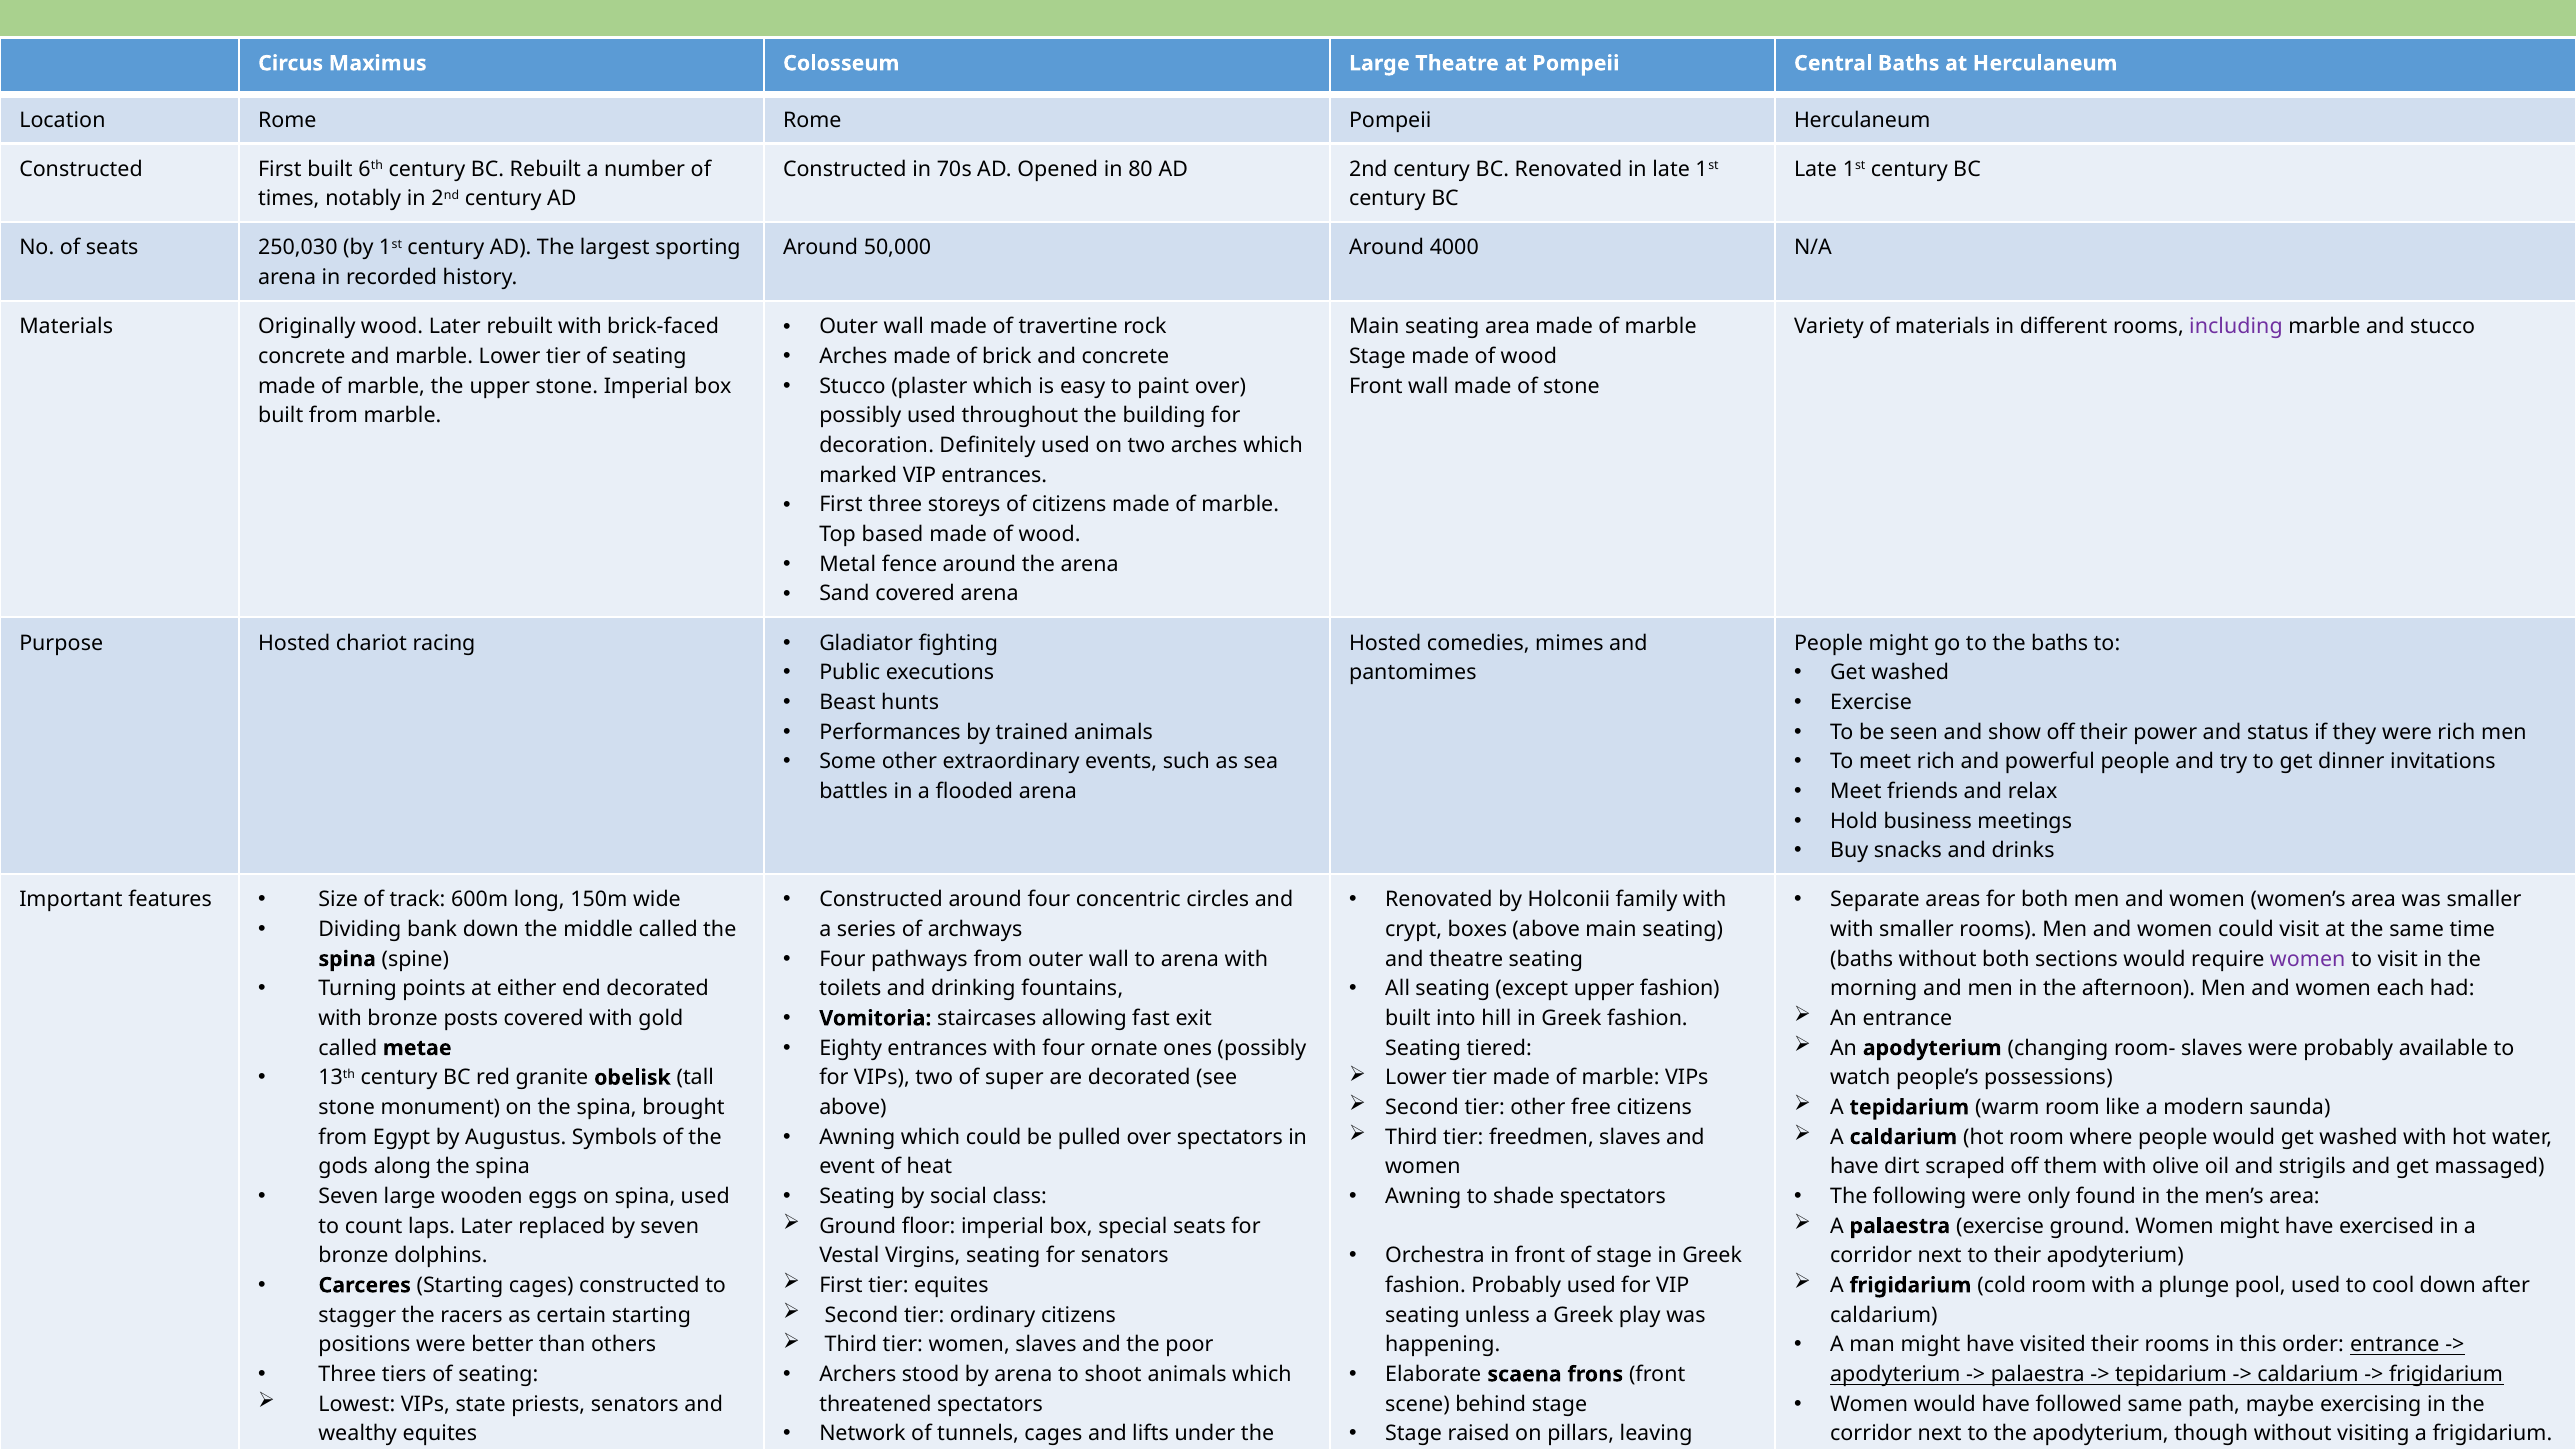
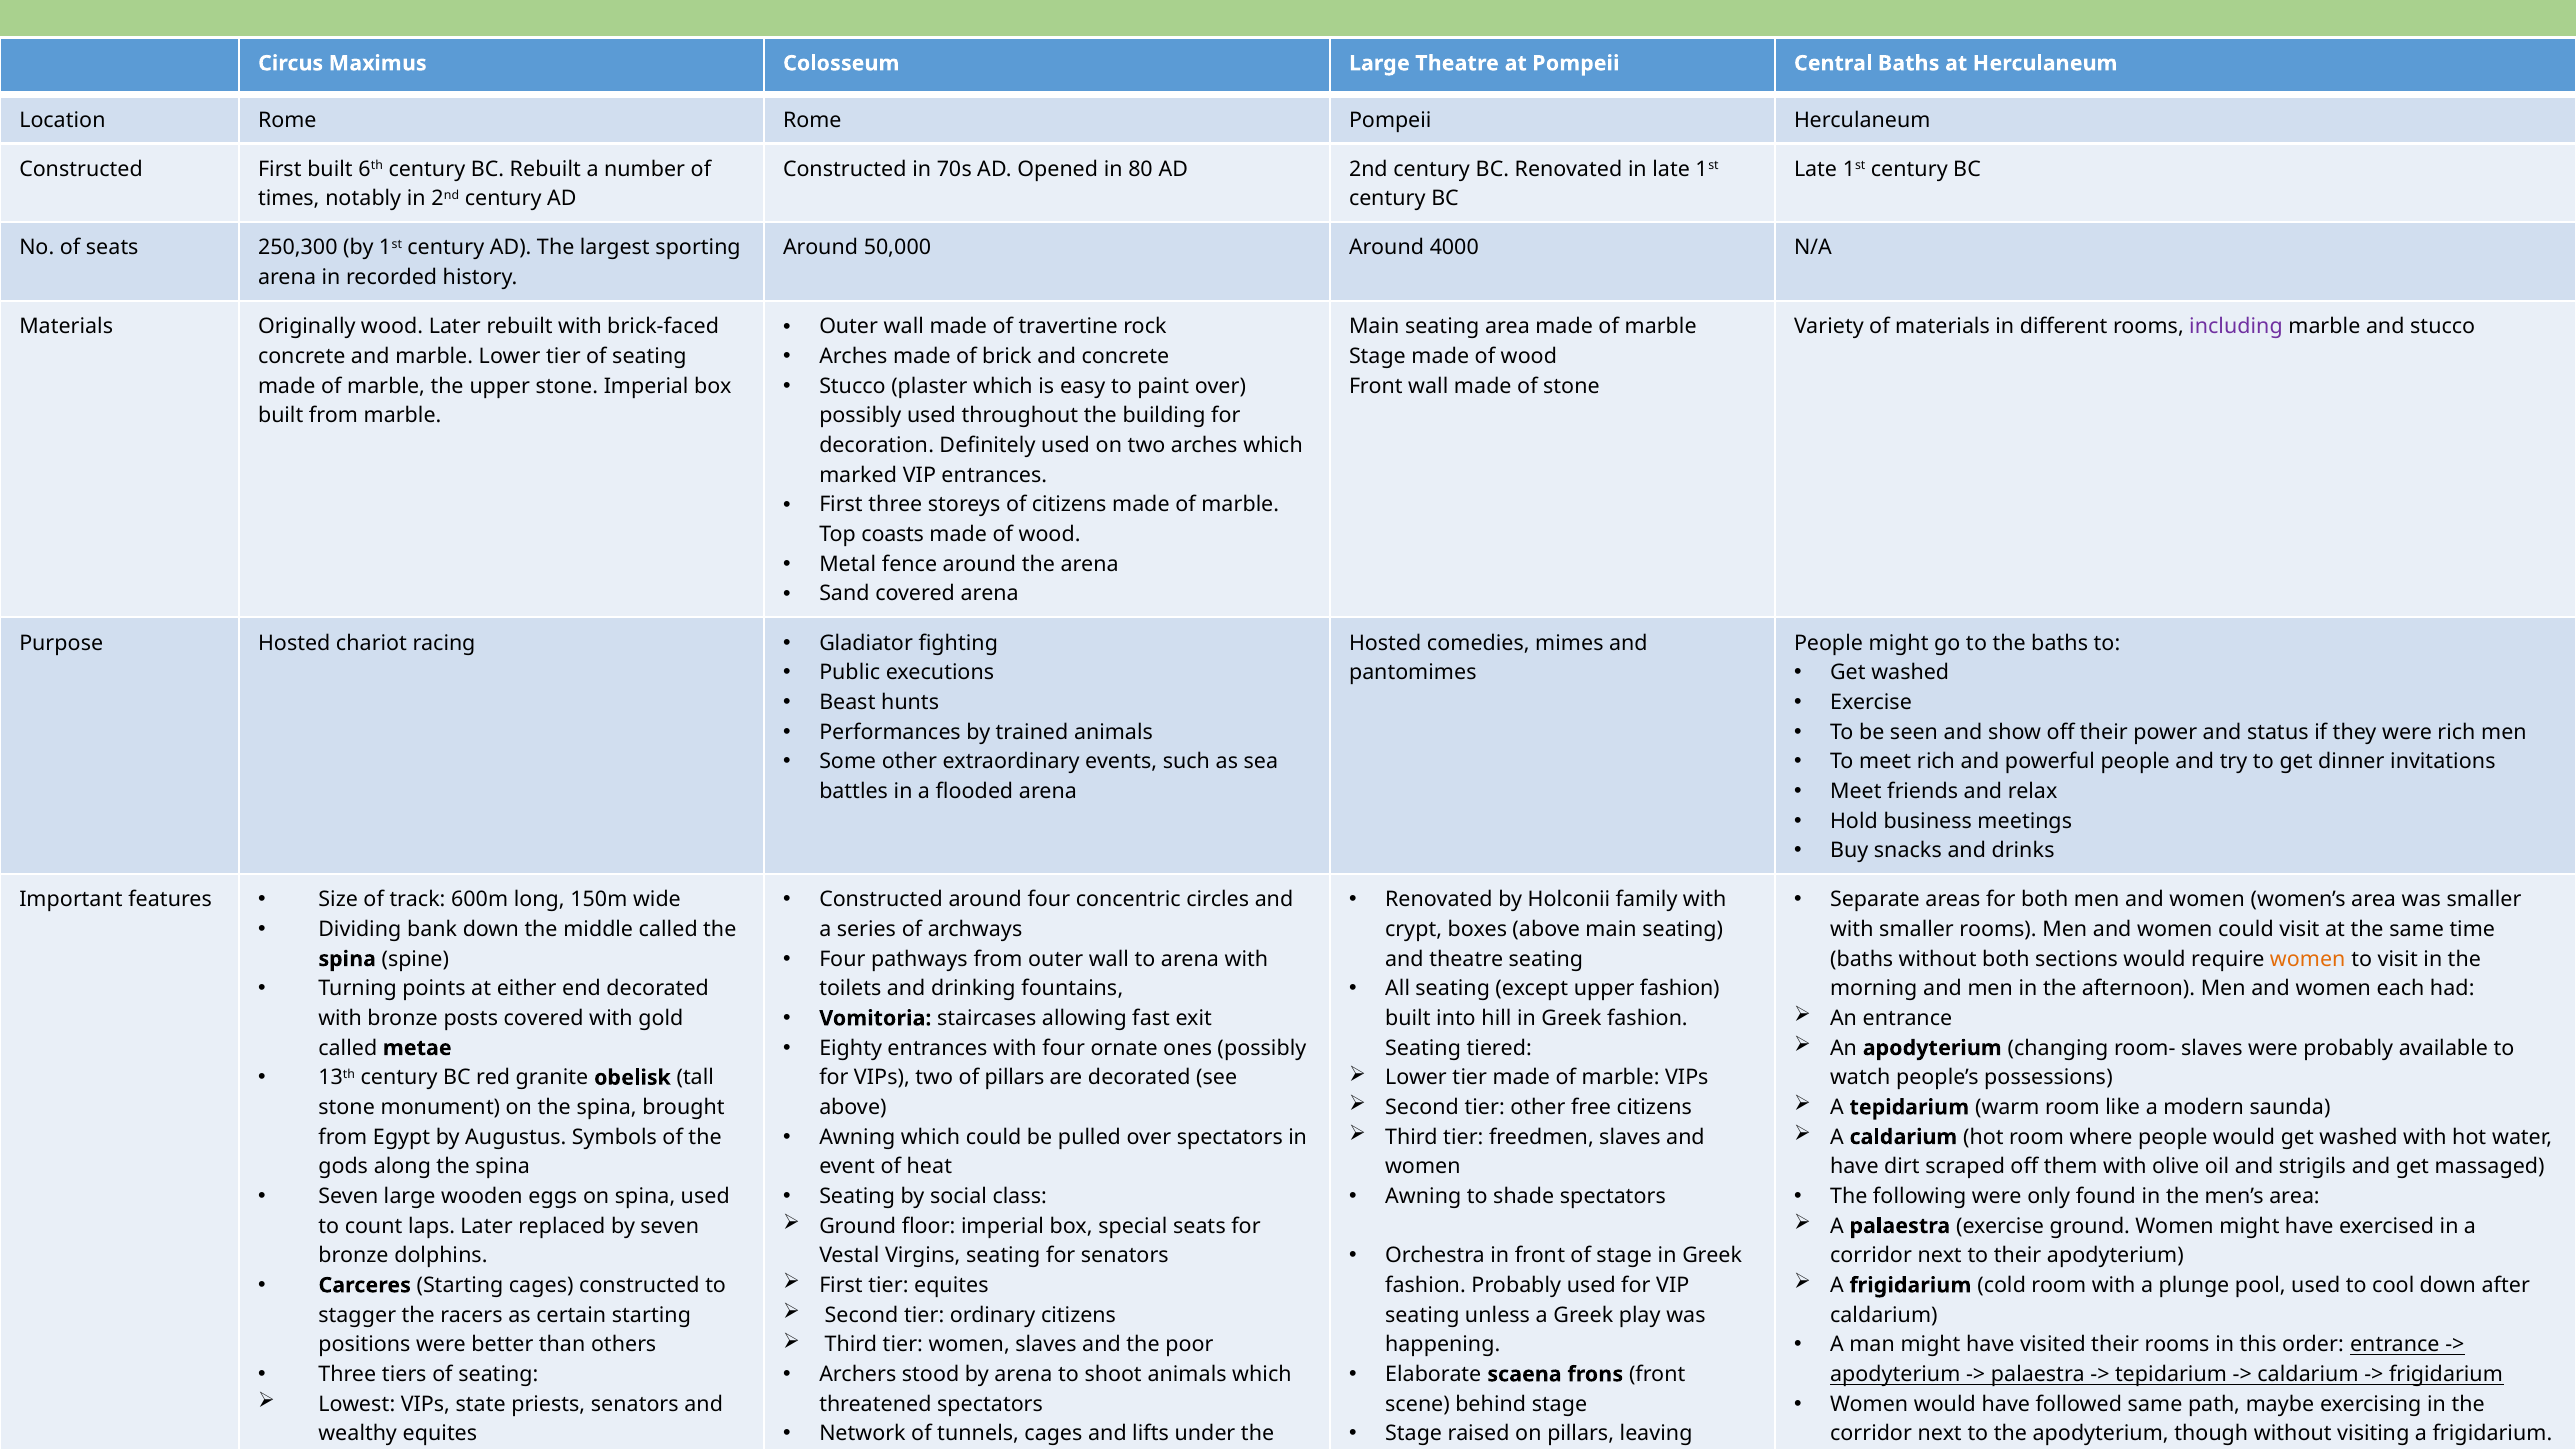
250,030: 250,030 -> 250,300 (298, 248)
based: based -> coasts (893, 535)
women colour: purple -> orange (2308, 959)
of super: super -> pillars (1015, 1078)
